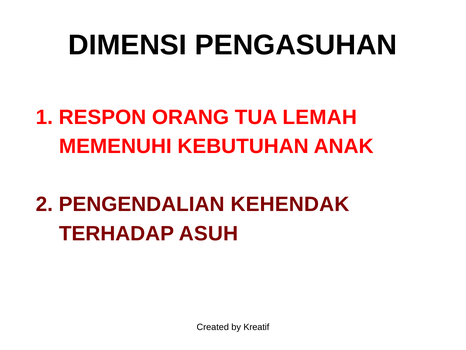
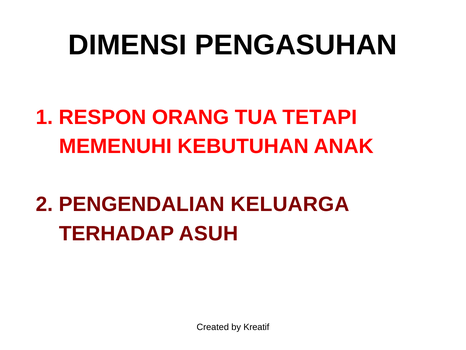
LEMAH: LEMAH -> TETAPI (320, 117)
KEHENDAK: KEHENDAK -> KELUARGA (290, 204)
